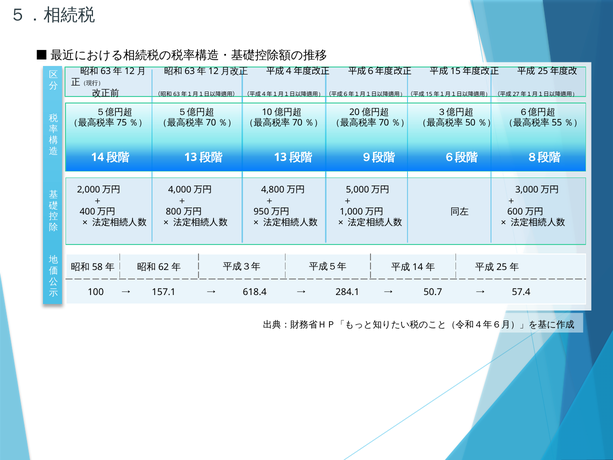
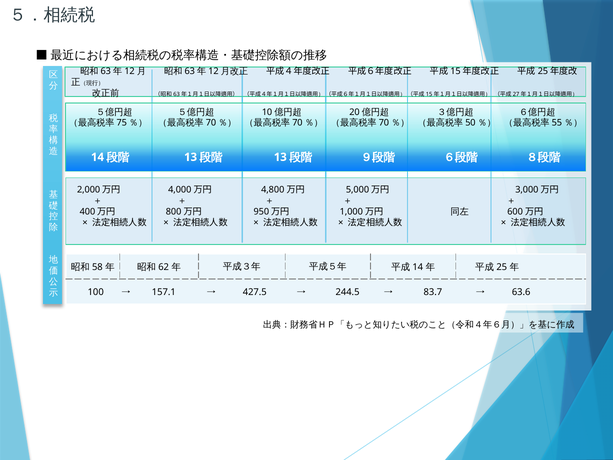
618.4: 618.4 -> 427.5 (255, 292)
284.1: 284.1 -> 244.5 (348, 292)
50.7: 50.7 -> 83.7 (433, 292)
57.4: 57.4 -> 63.6 (521, 292)
